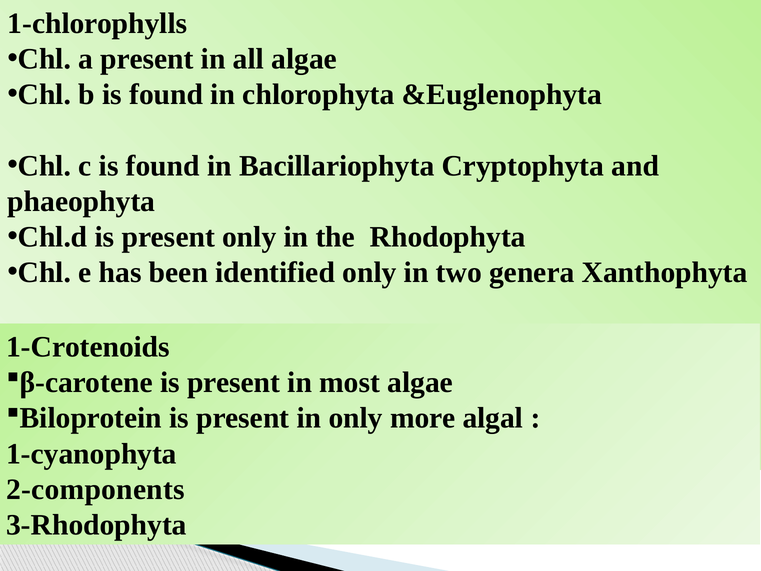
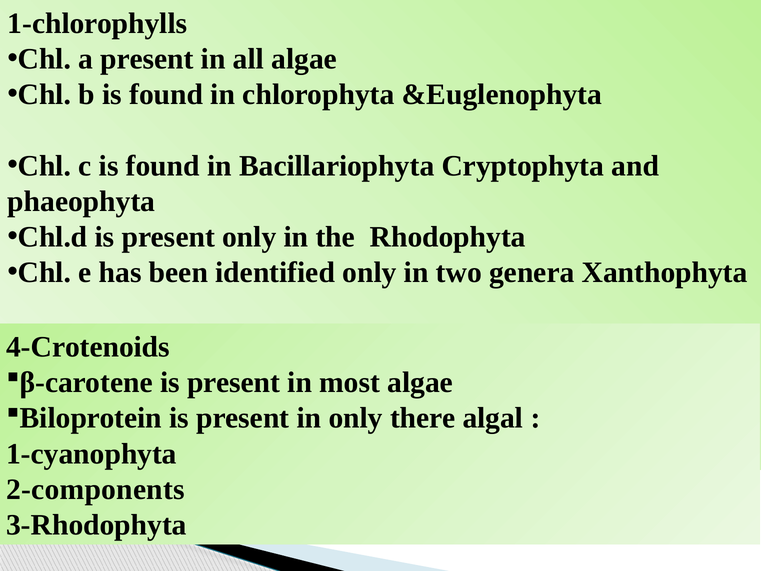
1-Crotenoids: 1-Crotenoids -> 4-Crotenoids (88, 347)
more: more -> there (423, 418)
